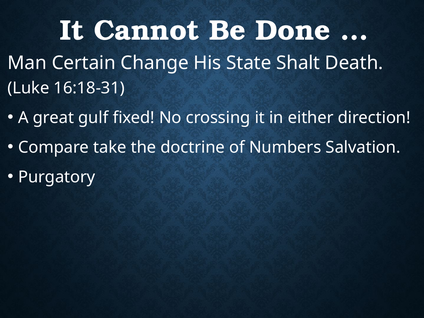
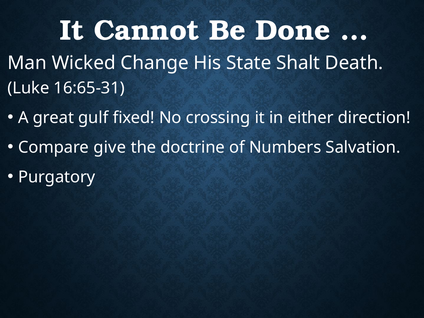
Certain: Certain -> Wicked (84, 63)
16:18-31: 16:18-31 -> 16:65-31 (89, 88)
take: take -> give (110, 147)
